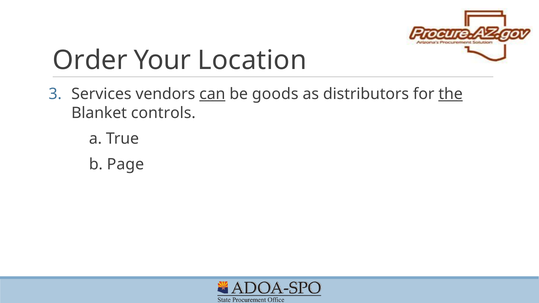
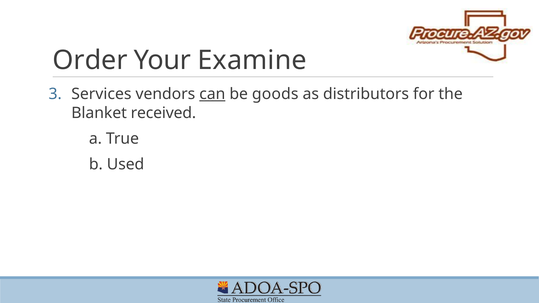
Location: Location -> Examine (252, 60)
the underline: present -> none (451, 94)
controls: controls -> received (163, 113)
Page: Page -> Used (126, 164)
